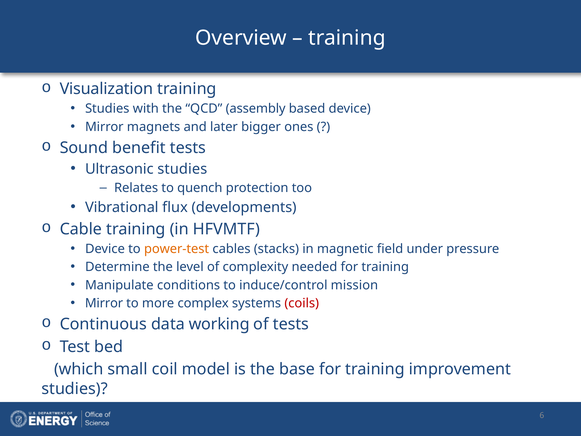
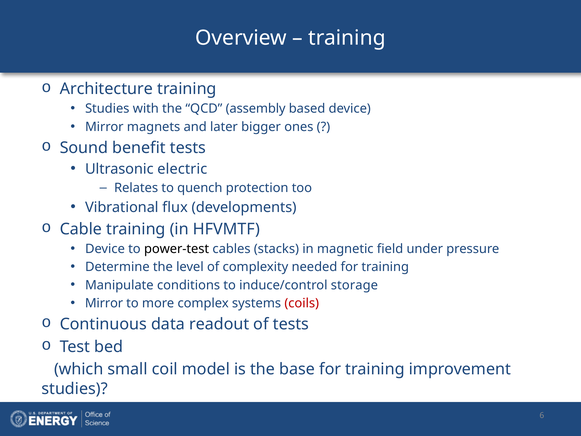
Visualization: Visualization -> Architecture (106, 89)
Ultrasonic studies: studies -> electric (182, 169)
power-test colour: orange -> black (177, 249)
mission: mission -> storage (354, 285)
working: working -> readout (219, 324)
